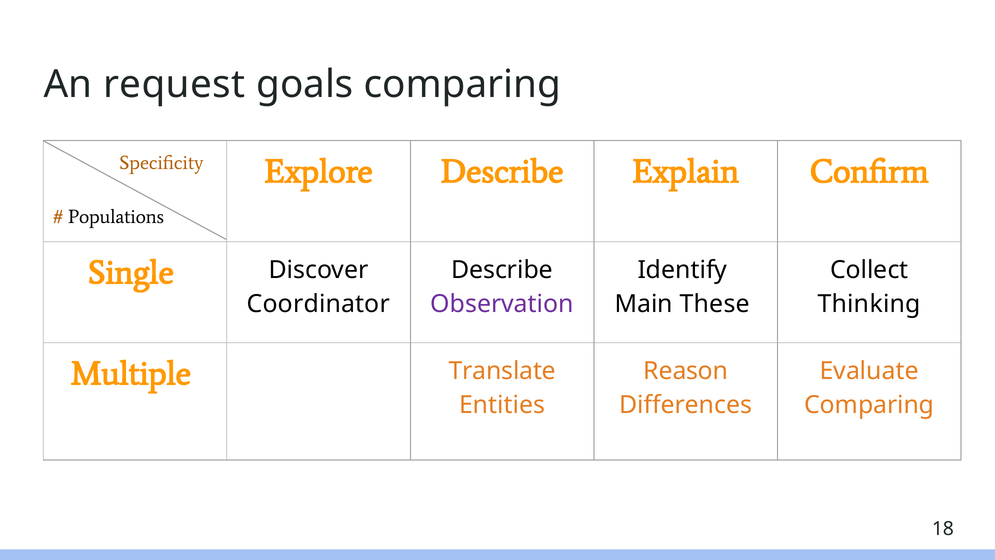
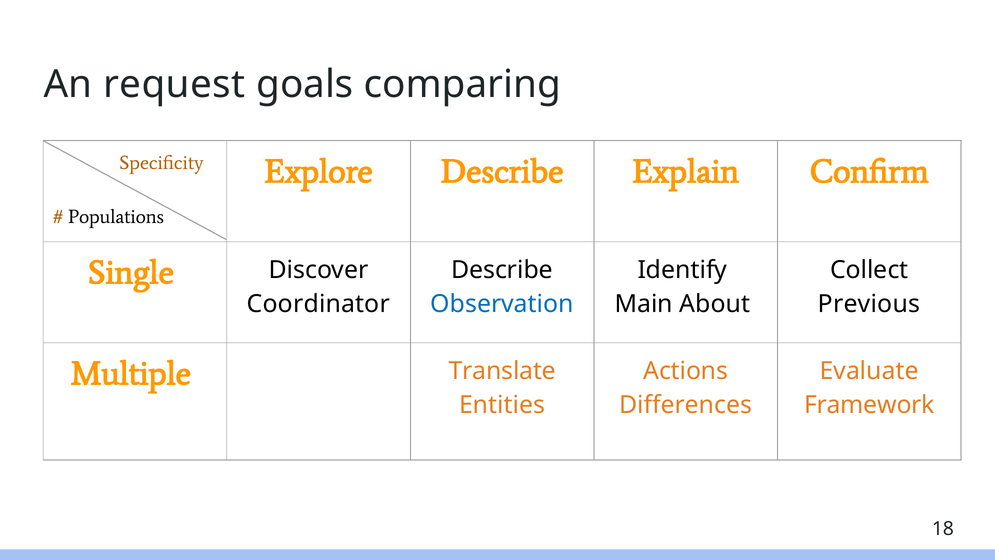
Observation colour: purple -> blue (502, 304)
These: These -> About (715, 304)
Thinking: Thinking -> Previous (869, 304)
Reason: Reason -> Actions (686, 371)
Comparing: Comparing -> Framework (869, 405)
